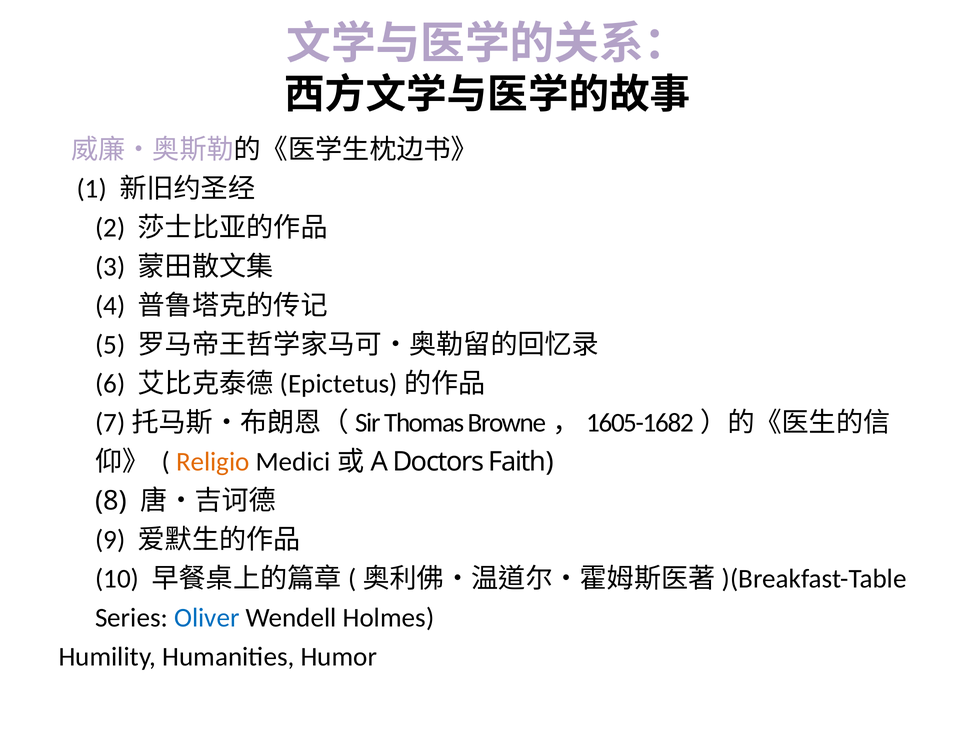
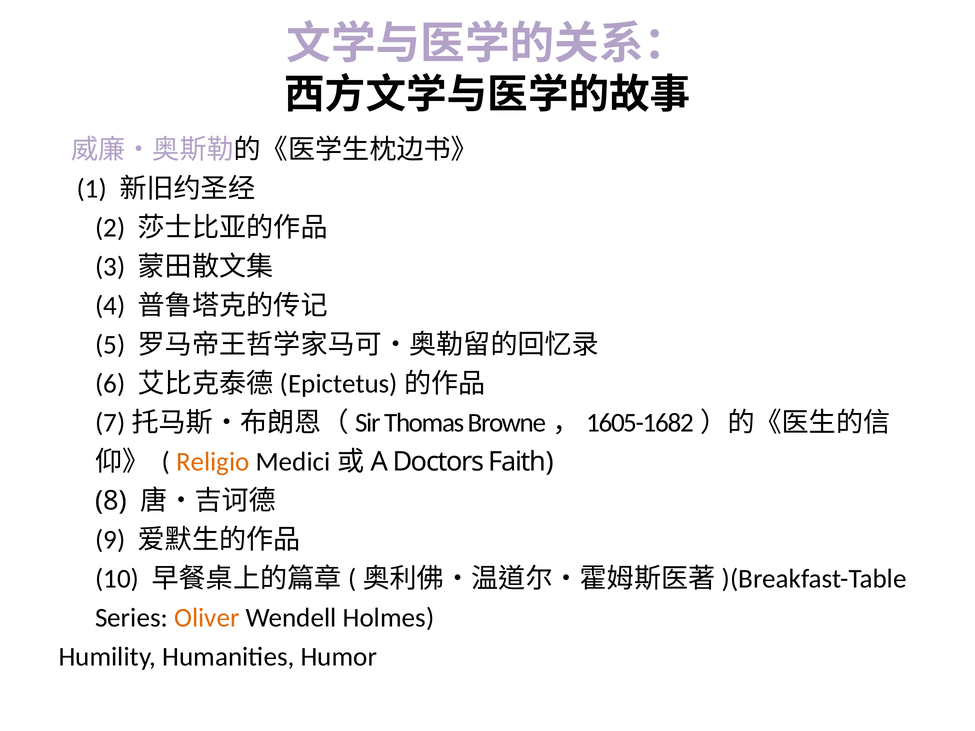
Oliver colour: blue -> orange (207, 618)
